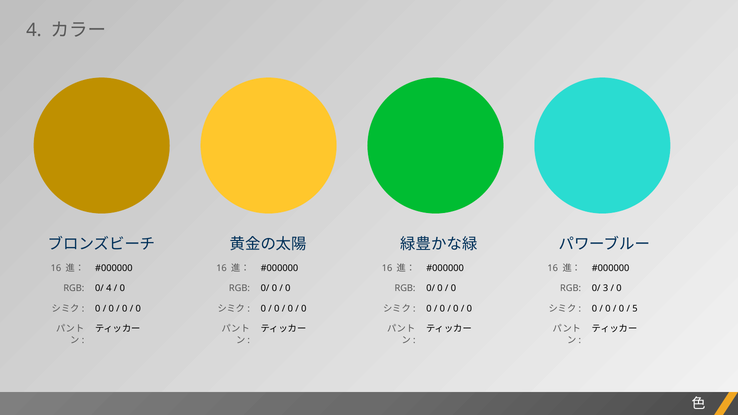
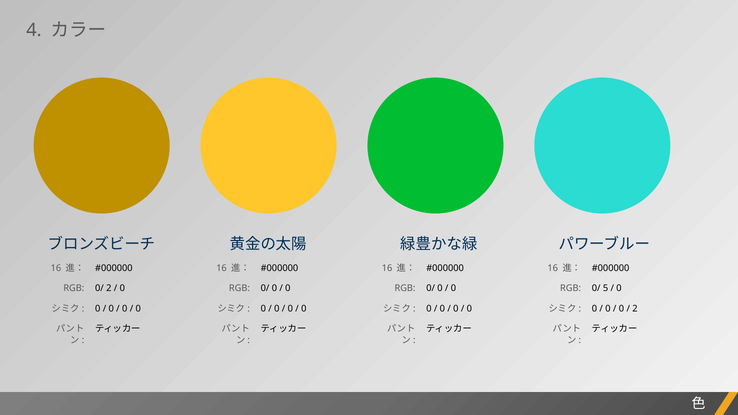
0/ 4: 4 -> 2 (109, 288)
3: 3 -> 5 (606, 288)
5: 5 -> 2 (635, 309)
